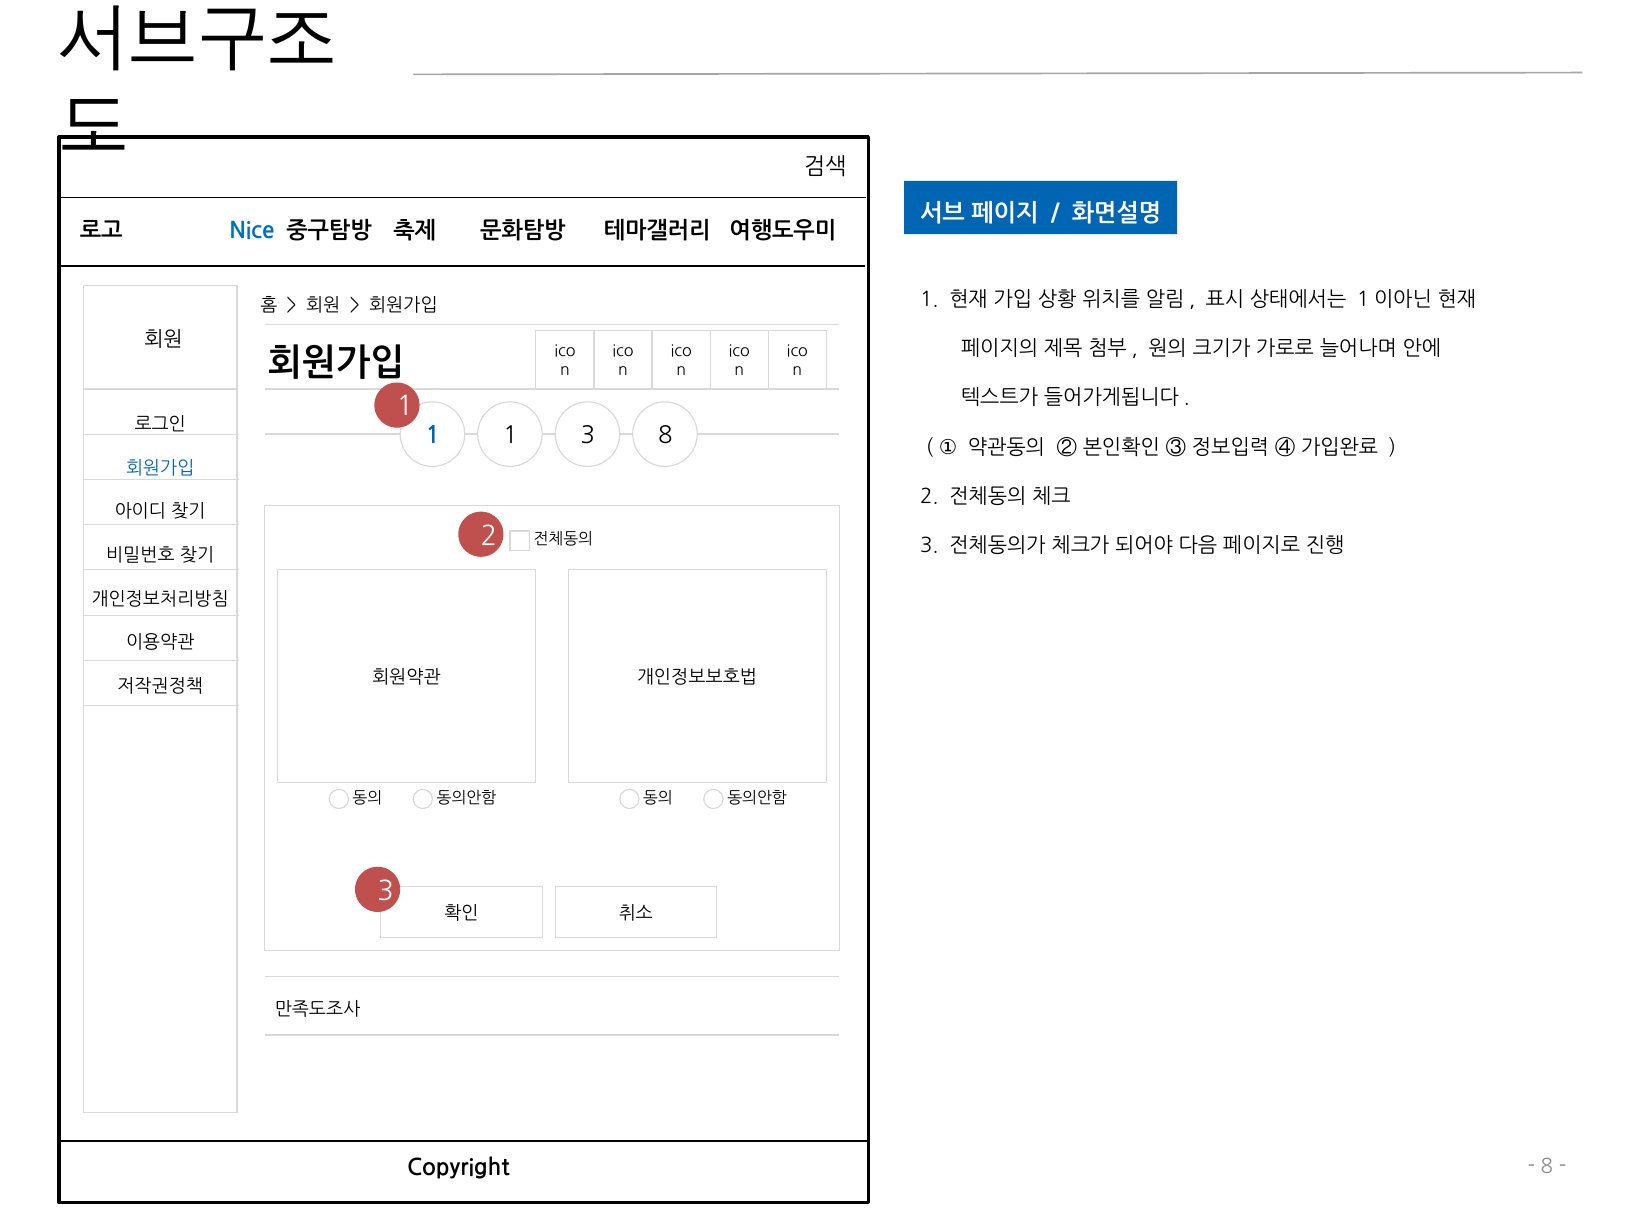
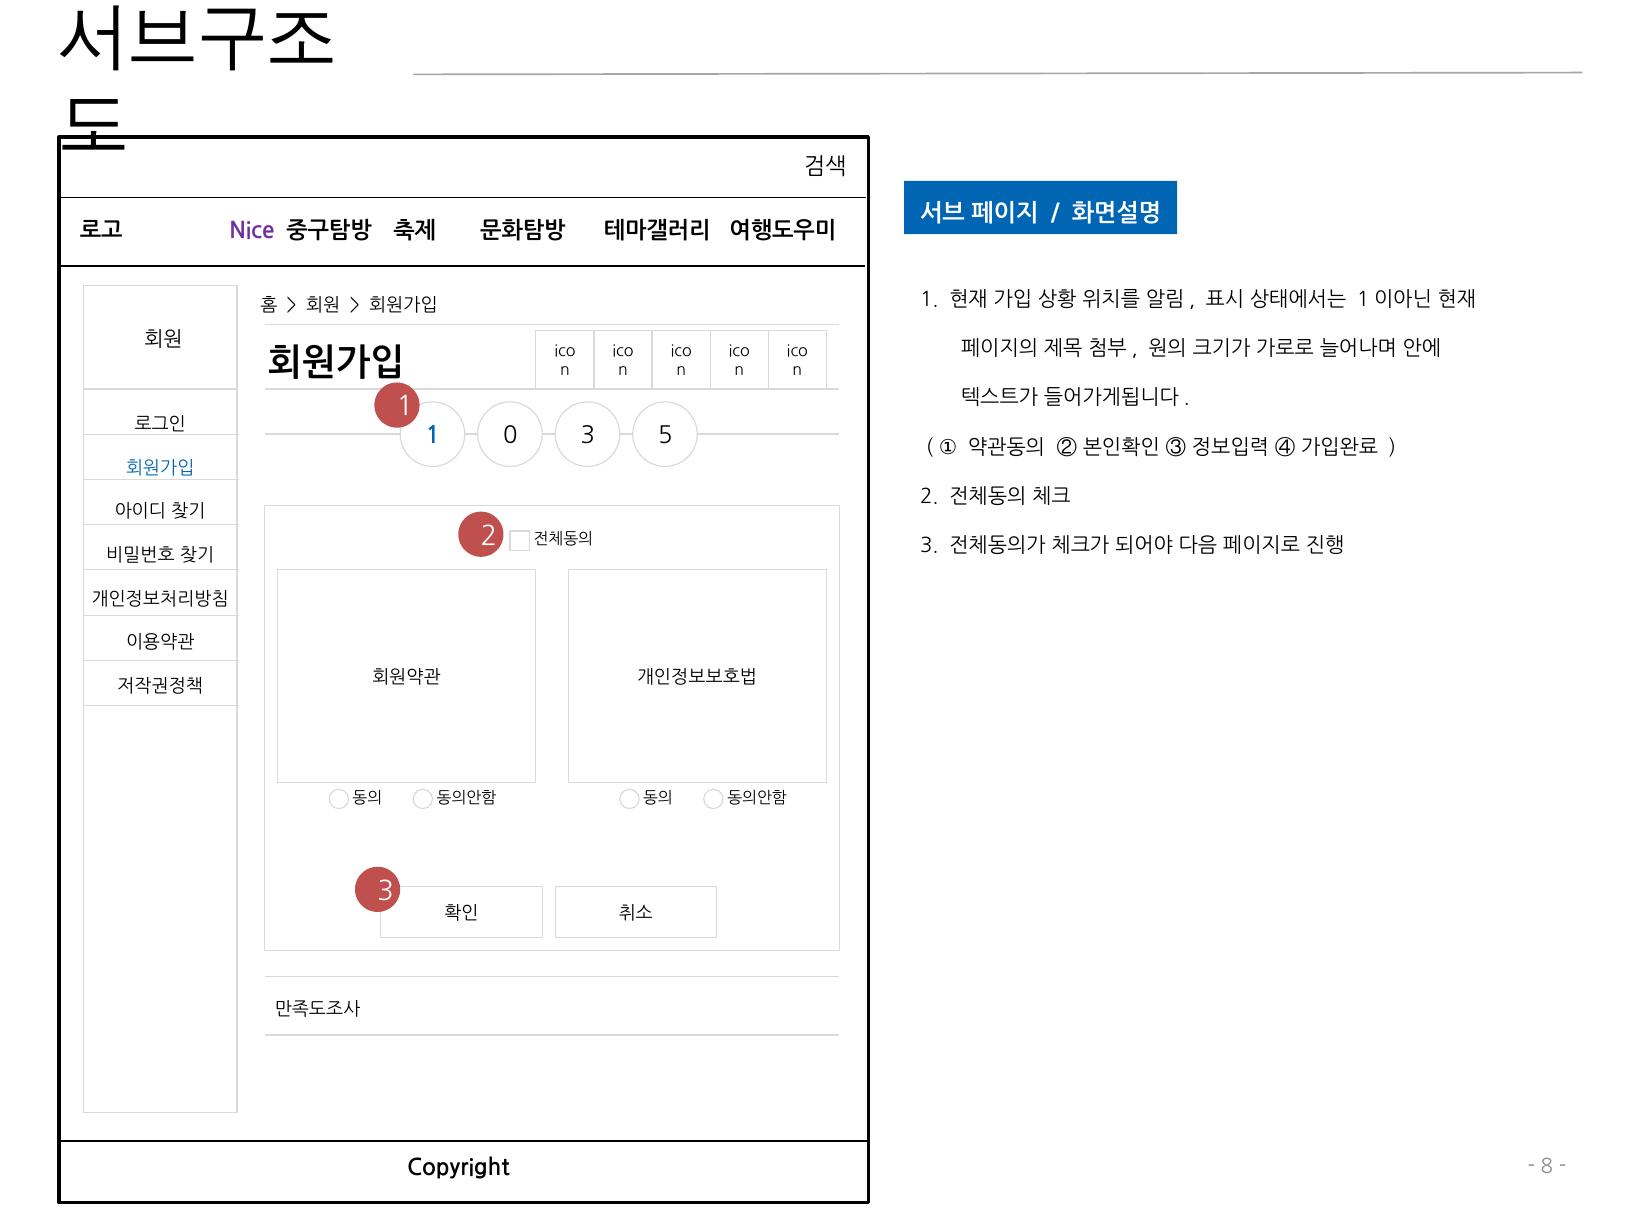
Nice colour: blue -> purple (252, 231)
1 1: 1 -> 0 (510, 436)
3 8: 8 -> 5 (665, 436)
